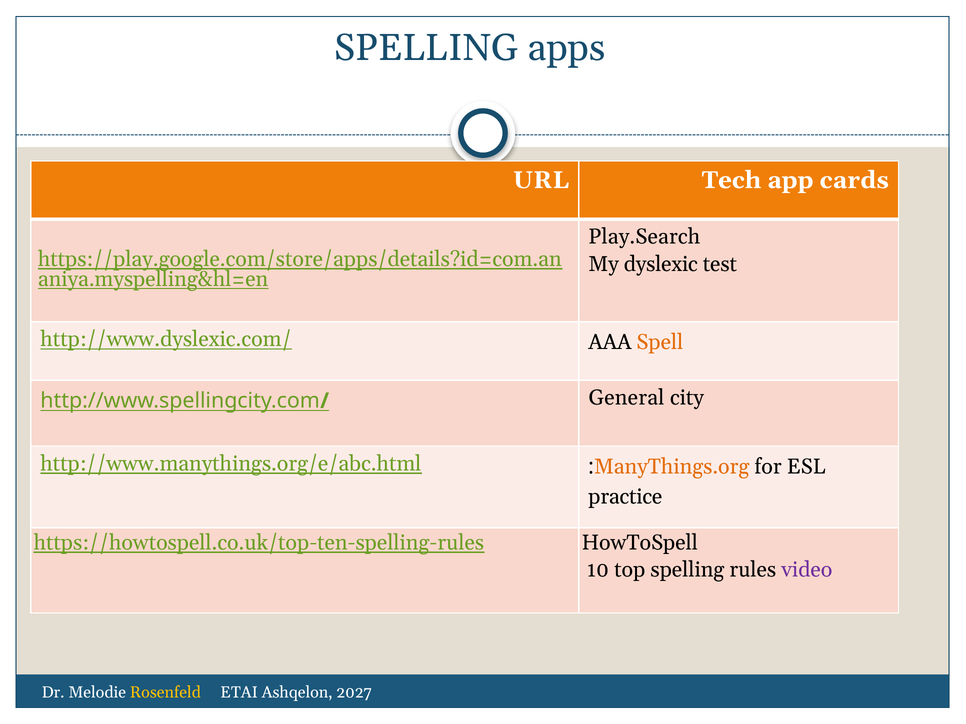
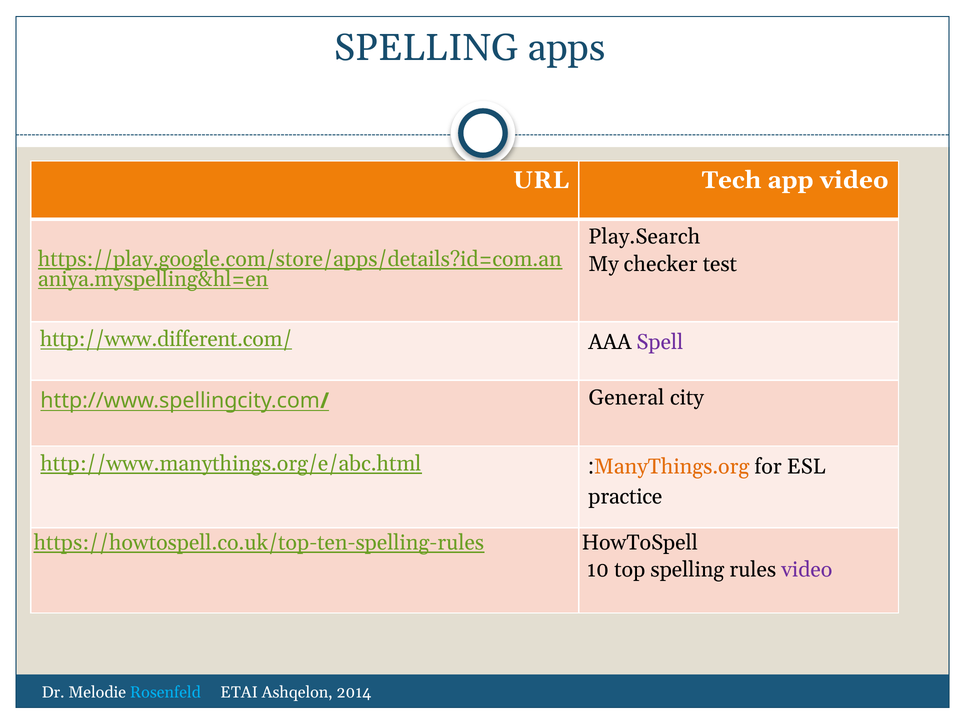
app cards: cards -> video (854, 180)
dyslexic: dyslexic -> checker (661, 264)
http://www.dyslexic.com/: http://www.dyslexic.com/ -> http://www.different.com/ (166, 340)
Spell colour: orange -> purple (660, 343)
Rosenfeld colour: yellow -> light blue (165, 693)
2027: 2027 -> 2014 (354, 693)
